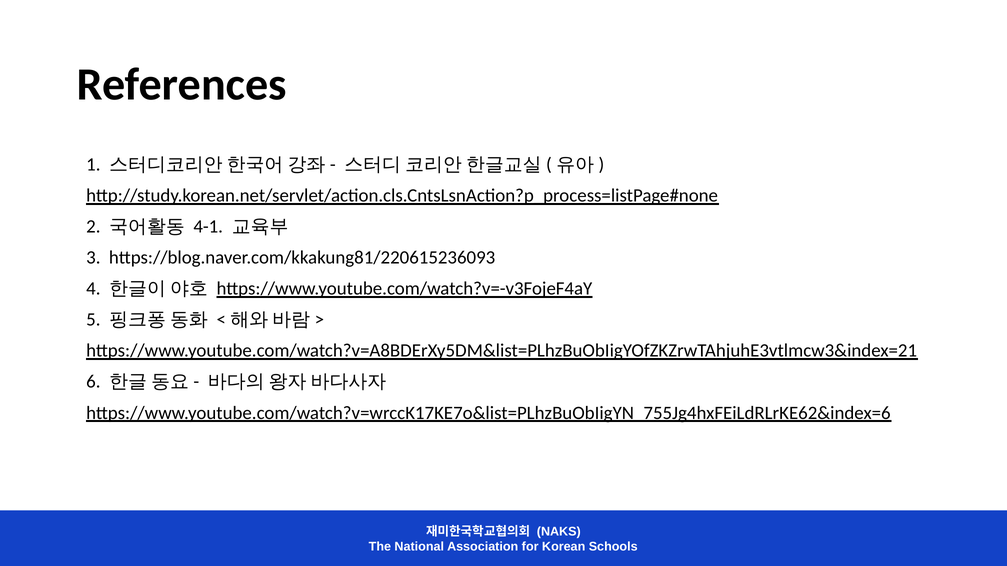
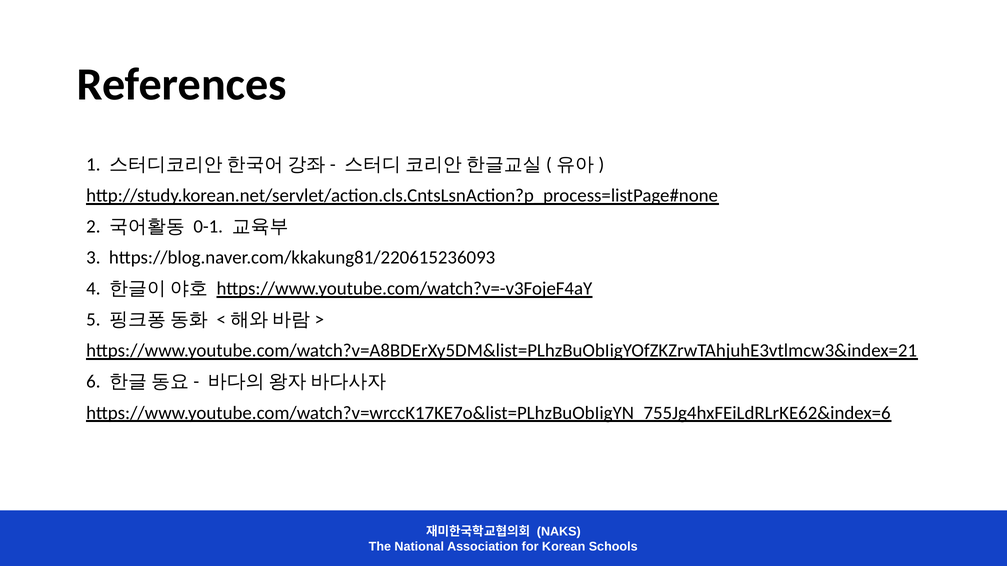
4-1: 4-1 -> 0-1 (208, 227)
